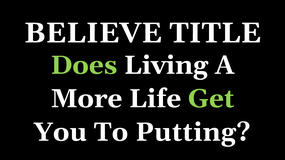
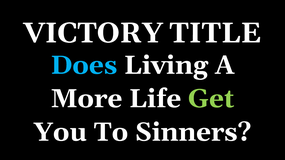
BELIEVE: BELIEVE -> VICTORY (93, 33)
Does colour: light green -> light blue (84, 65)
Putting: Putting -> Sinners (193, 132)
